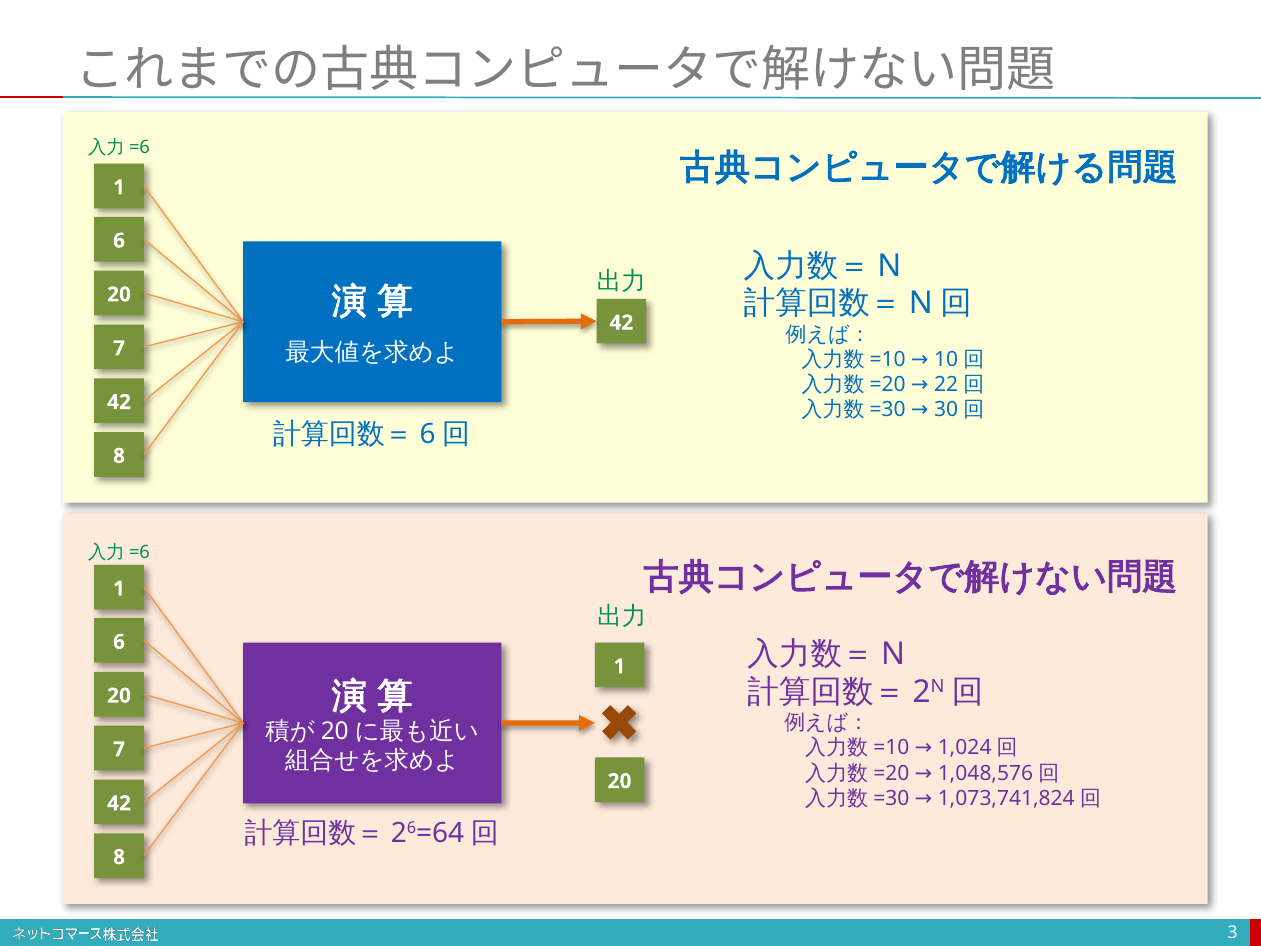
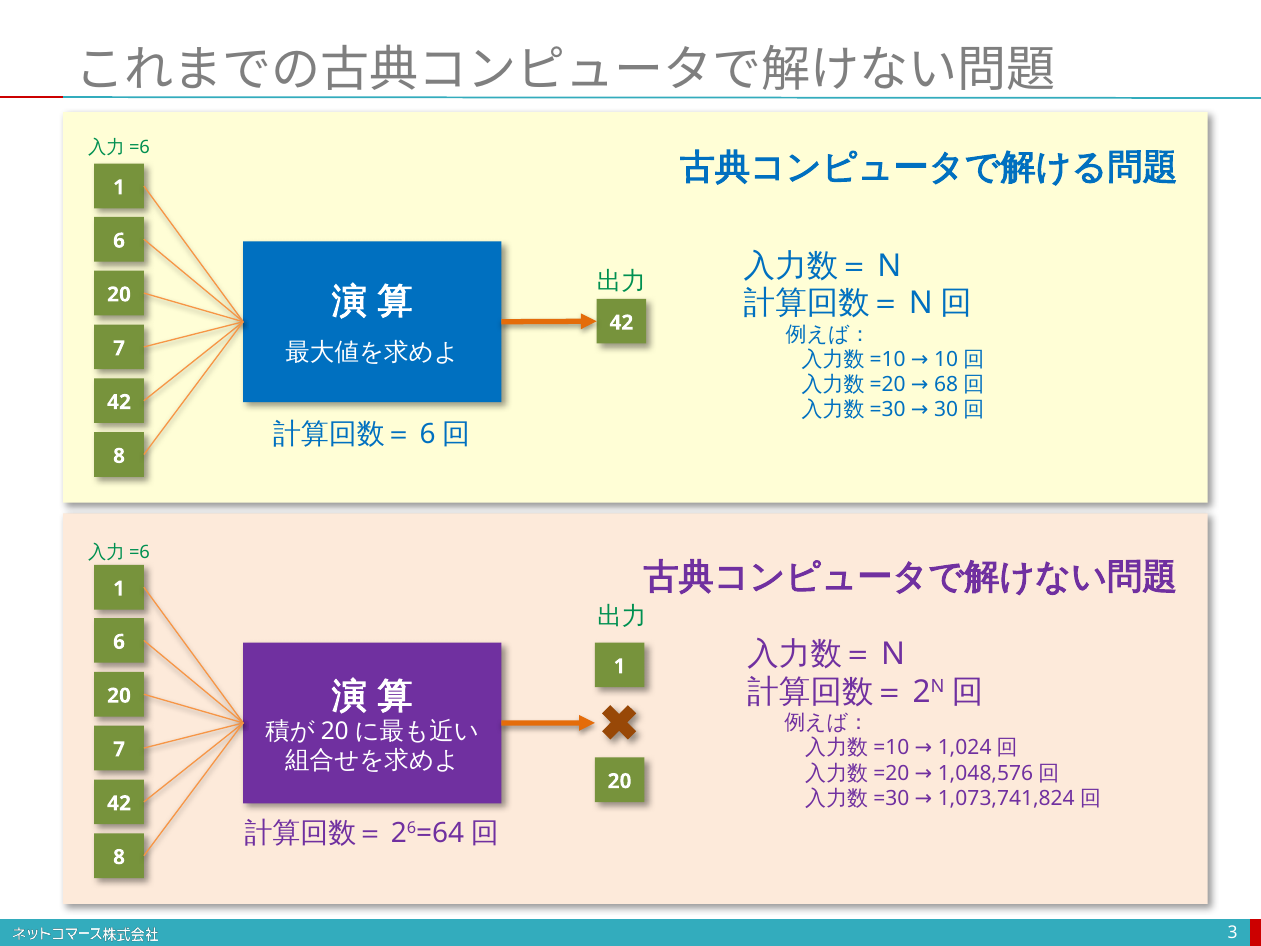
22: 22 -> 68 (946, 385)
